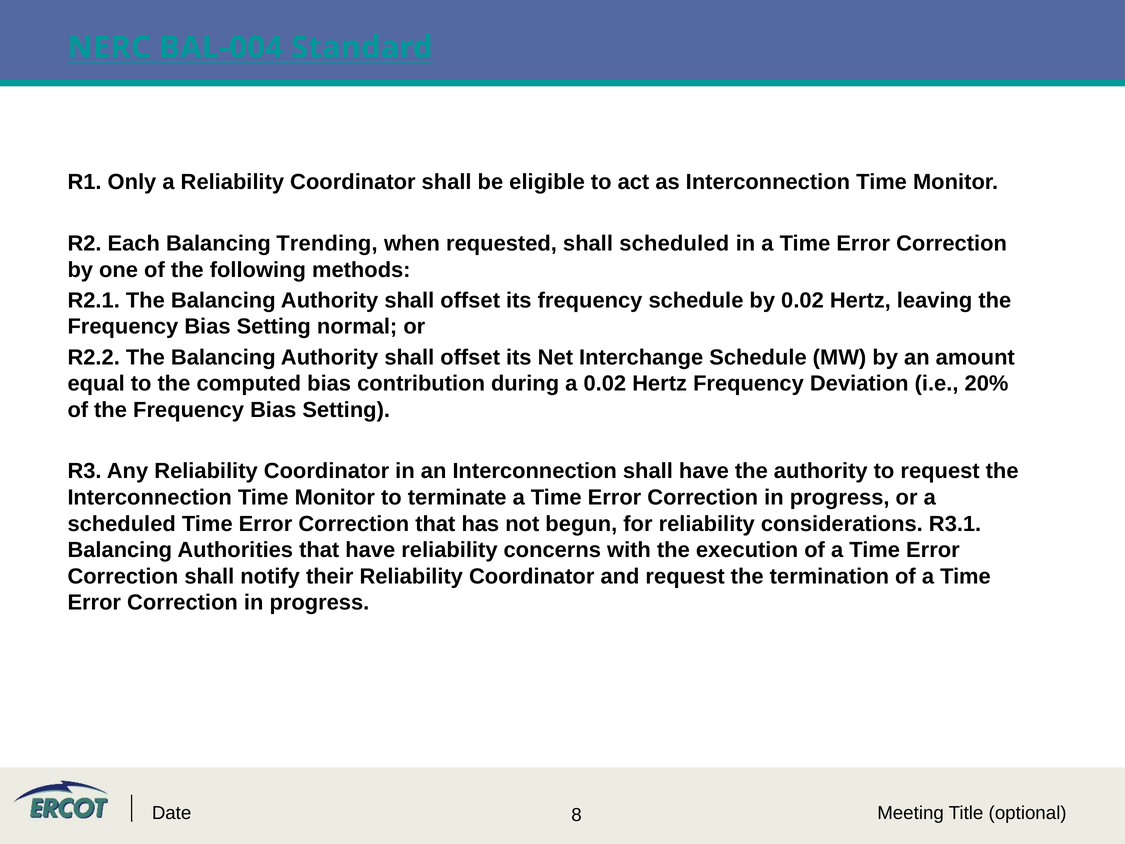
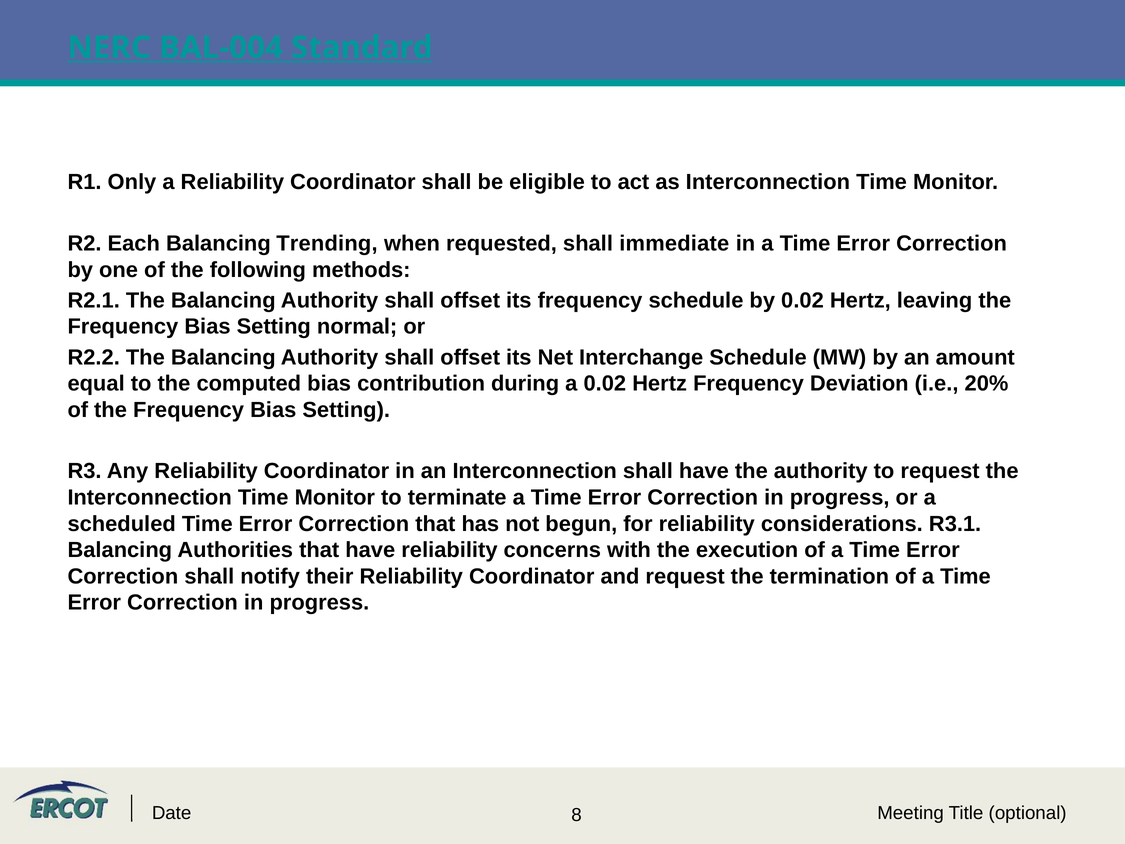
shall scheduled: scheduled -> immediate (674, 243)
